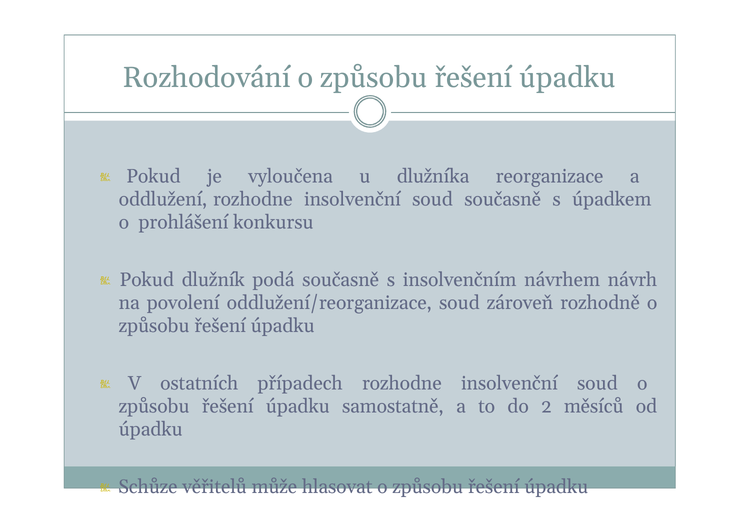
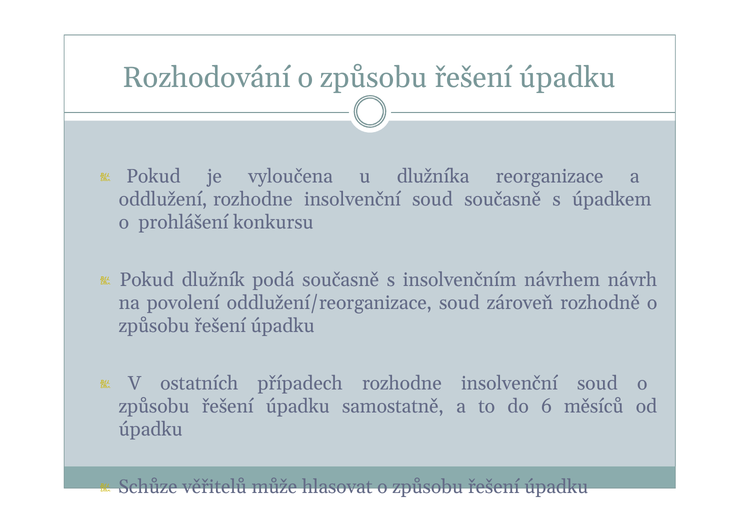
2: 2 -> 6 (546, 406)
